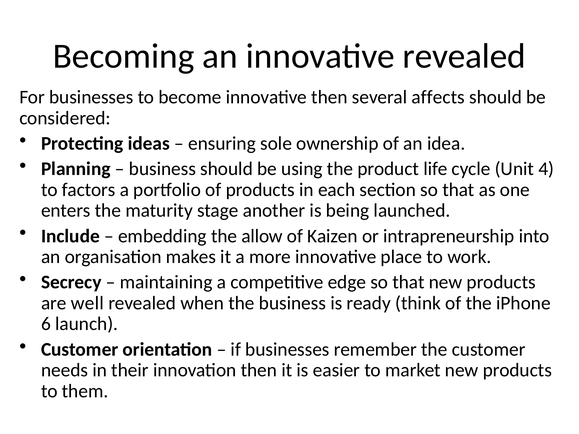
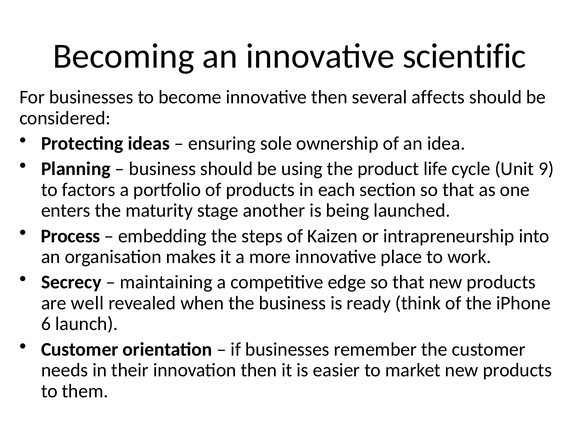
innovative revealed: revealed -> scientific (464, 56)
4: 4 -> 9 (546, 169)
Include: Include -> Process (70, 236)
allow: allow -> steps (262, 236)
